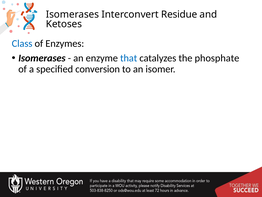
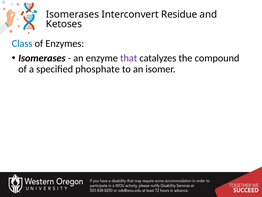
that colour: blue -> purple (129, 58)
phosphate: phosphate -> compound (217, 58)
conversion: conversion -> phosphate (98, 69)
